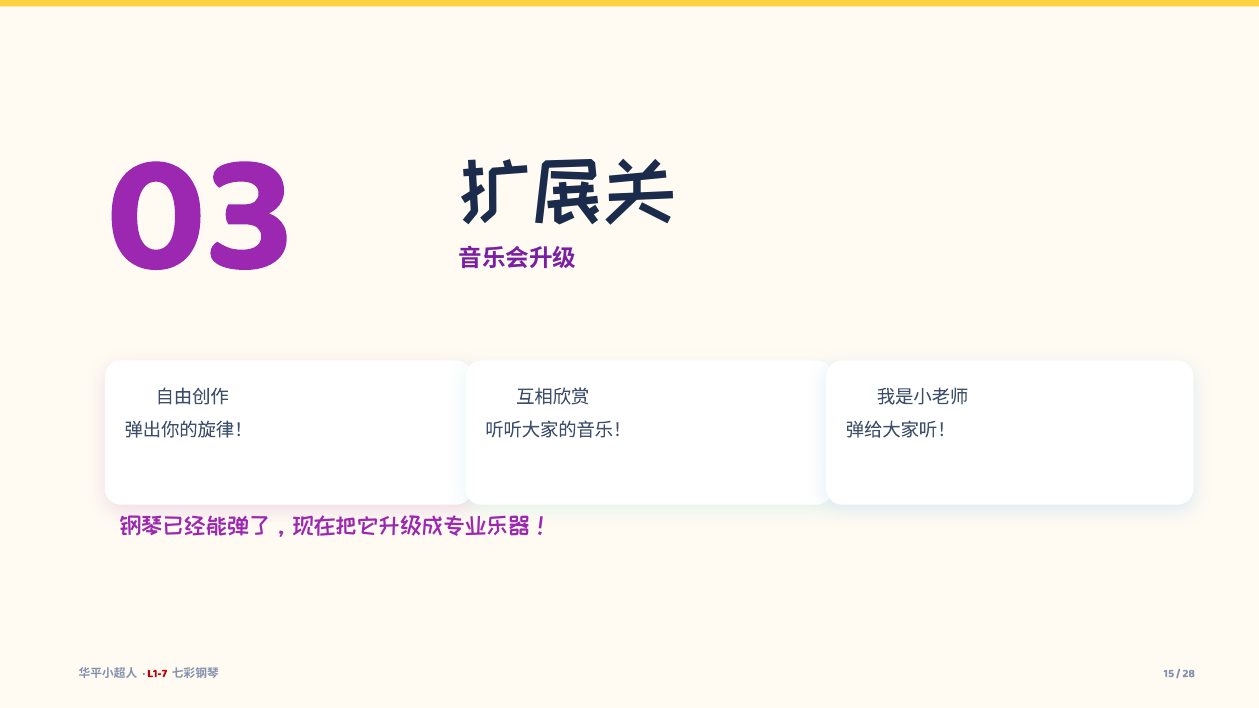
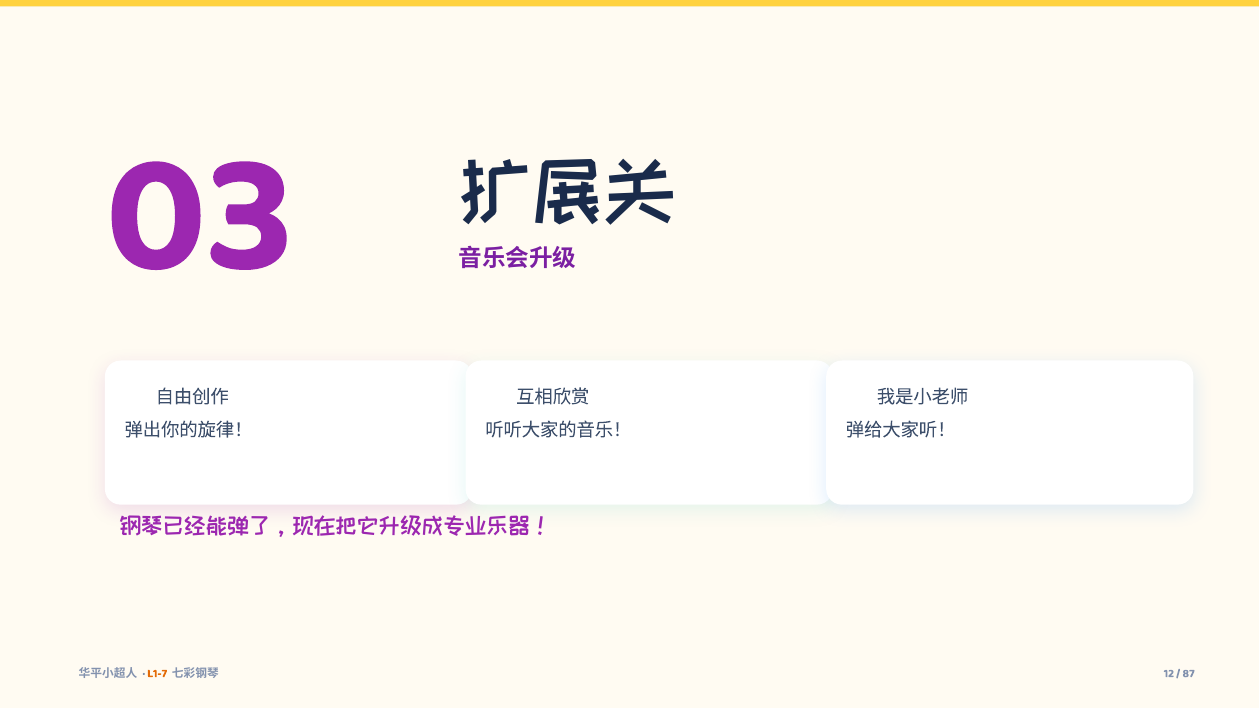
L1-7 colour: red -> orange (157, 673)
15: 15 -> 12 (1169, 673)
28: 28 -> 87 (1189, 673)
